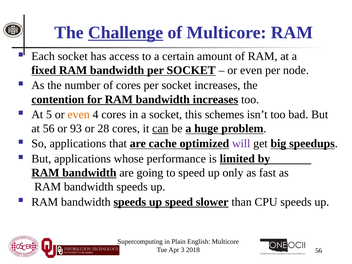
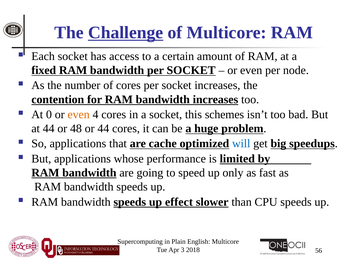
5: 5 -> 0 (49, 114)
at 56: 56 -> 44 (49, 129)
93: 93 -> 48 (76, 129)
or 28: 28 -> 44 (103, 129)
can underline: present -> none (160, 129)
will colour: purple -> blue (241, 144)
up speed: speed -> effect (179, 202)
